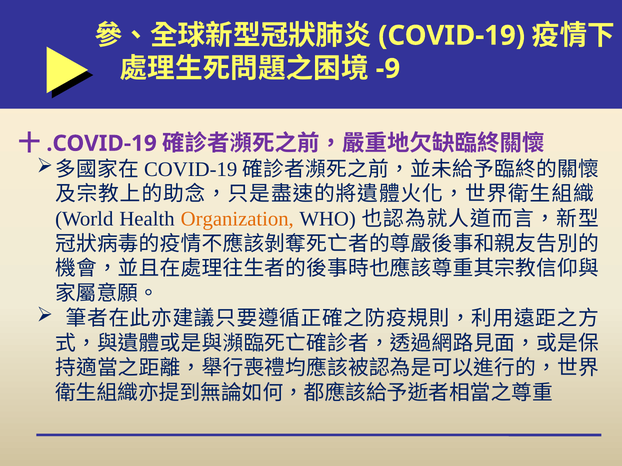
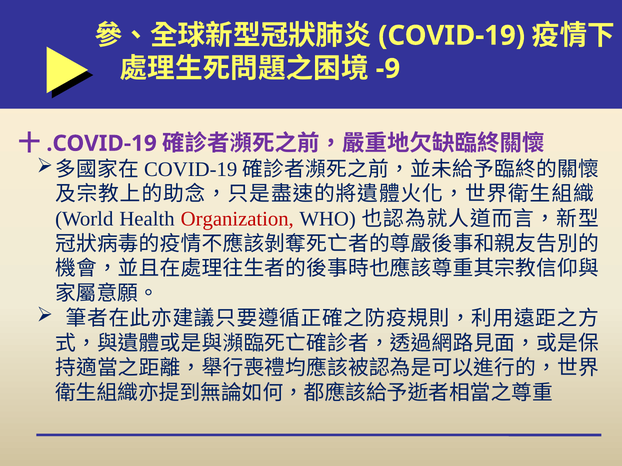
Organization colour: orange -> red (237, 219)
